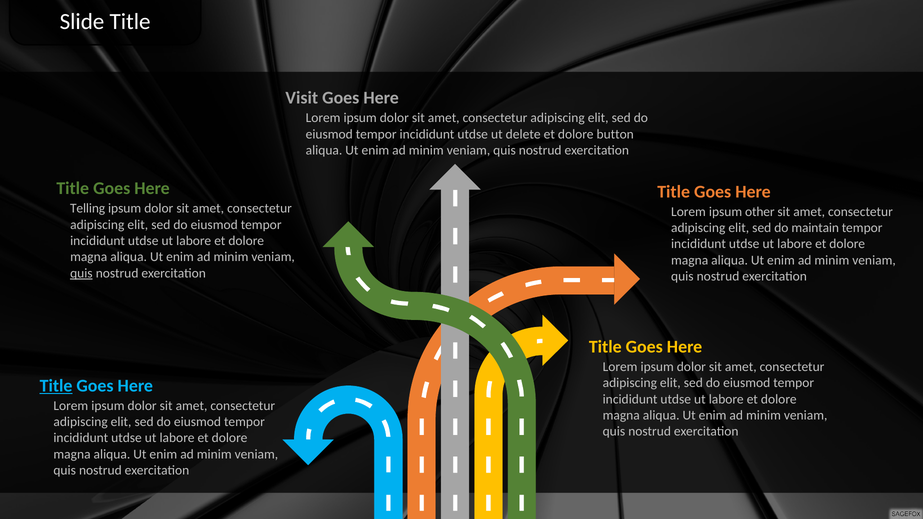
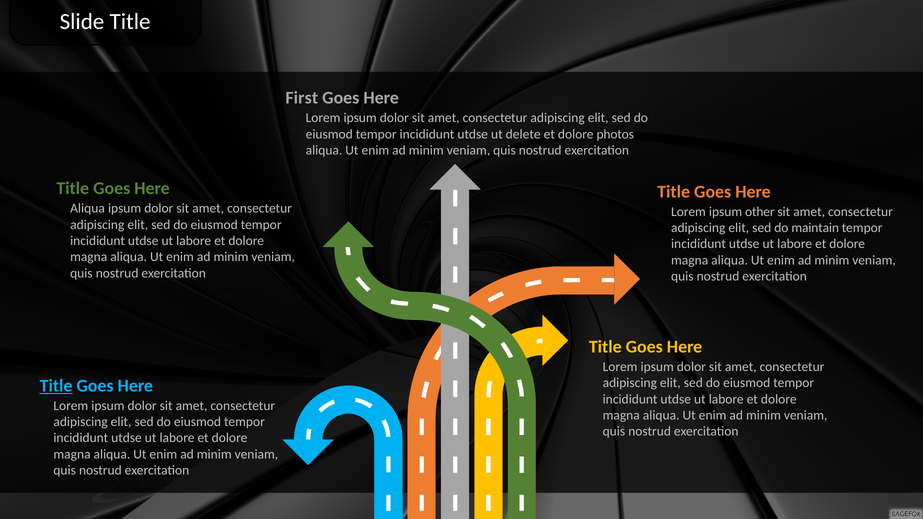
Visit: Visit -> First (302, 98)
button: button -> photos (615, 134)
Telling: Telling -> Aliqua (88, 209)
quis underline: present -> none (81, 273)
